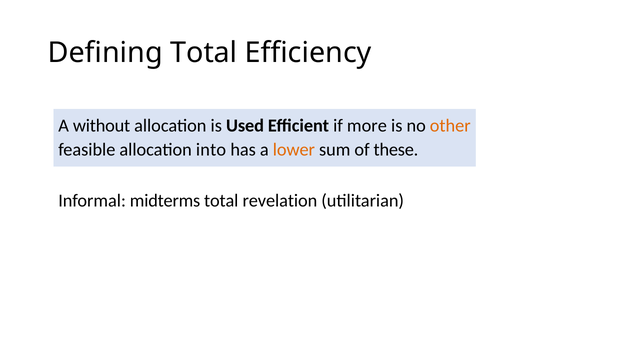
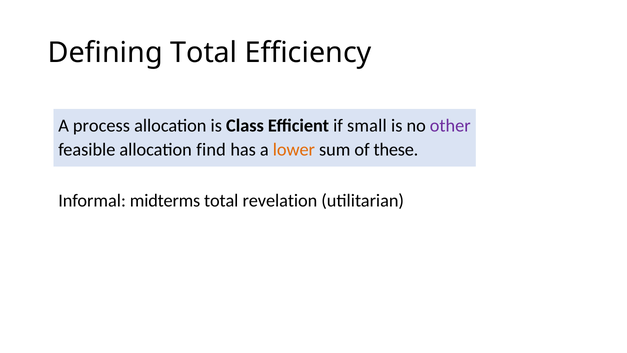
without: without -> process (101, 126)
Used: Used -> Class (245, 126)
more: more -> small (367, 126)
other colour: orange -> purple (450, 126)
into: into -> find (211, 150)
